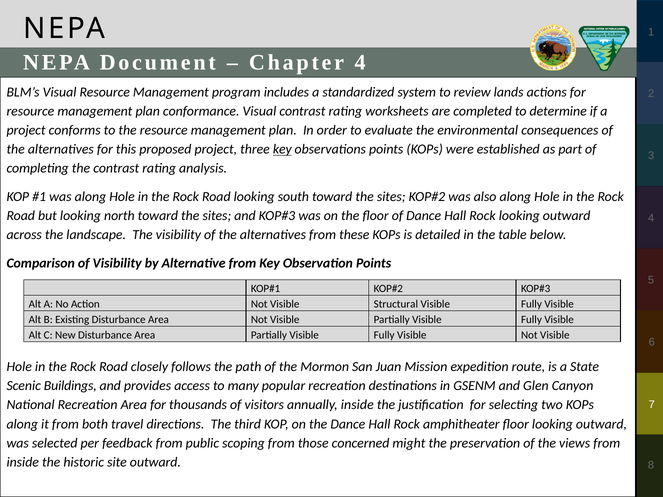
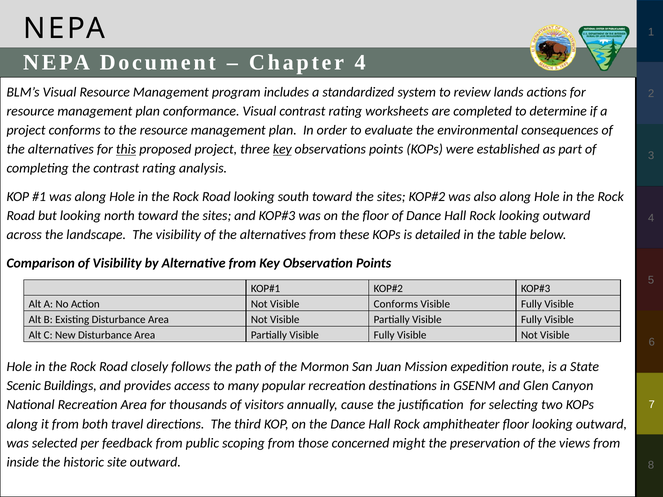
this underline: none -> present (126, 149)
Visible Structural: Structural -> Conforms (396, 304)
annually inside: inside -> cause (357, 405)
